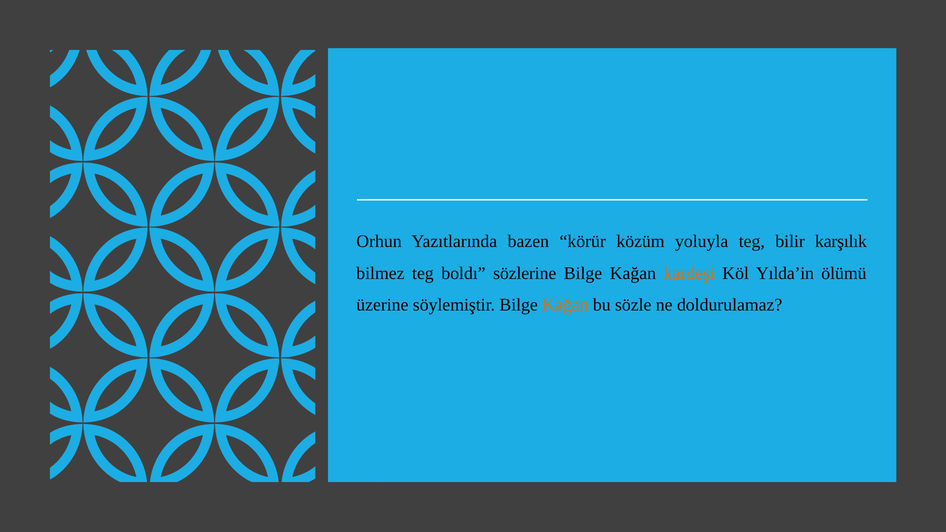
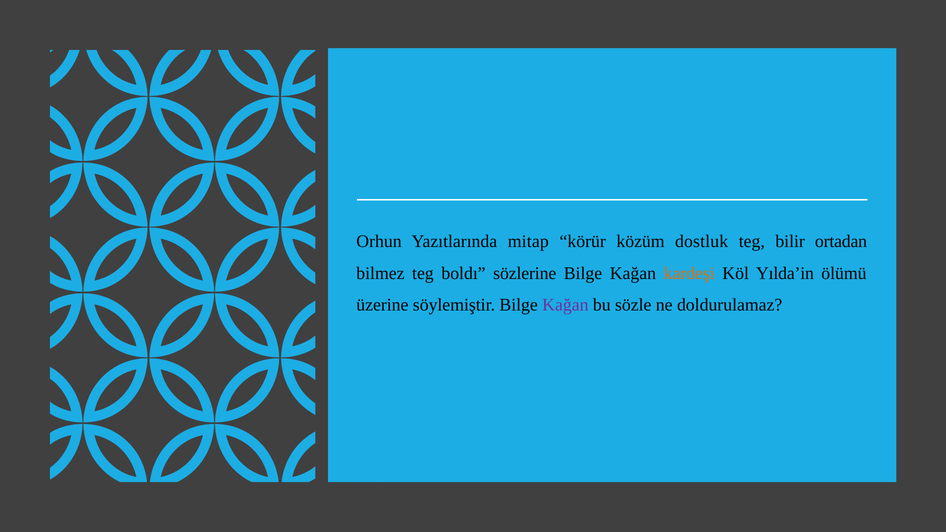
bazen: bazen -> mitap (528, 241)
yoluyla: yoluyla -> dostluk (702, 241)
karşılık: karşılık -> ortadan (841, 241)
Kağan colour: orange -> purple (565, 305)
